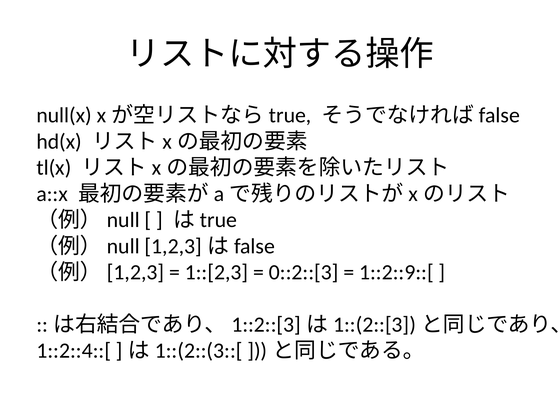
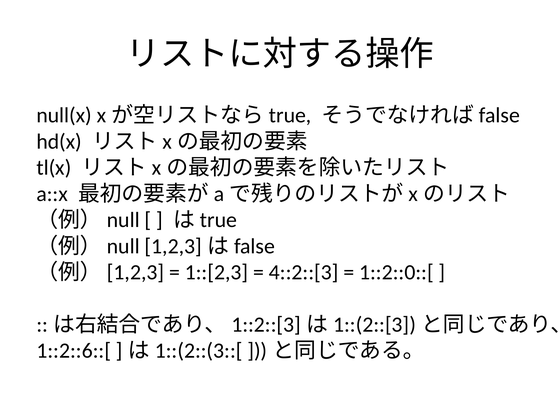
0::2::[3: 0::2::[3 -> 4::2::[3 (304, 272)
1::2::9::[: 1::2::9::[ -> 1::2::0::[ (396, 272)
1::2::4::[: 1::2::4::[ -> 1::2::6::[ (74, 351)
